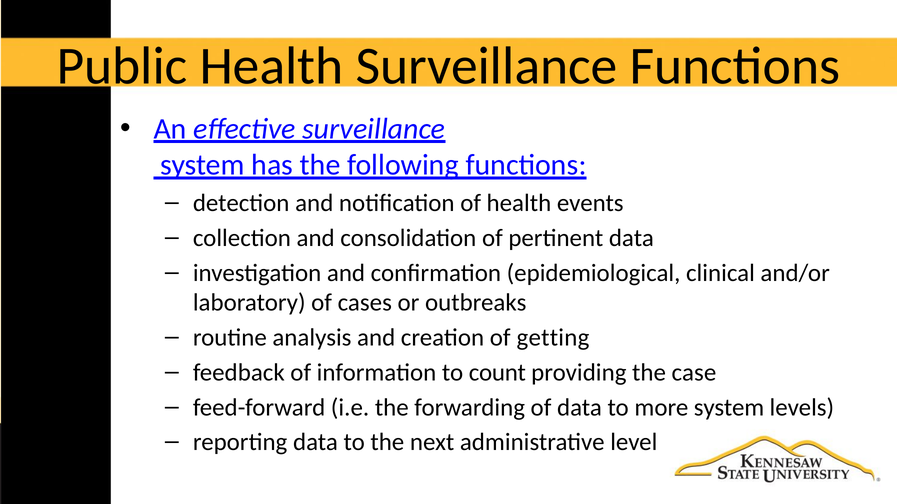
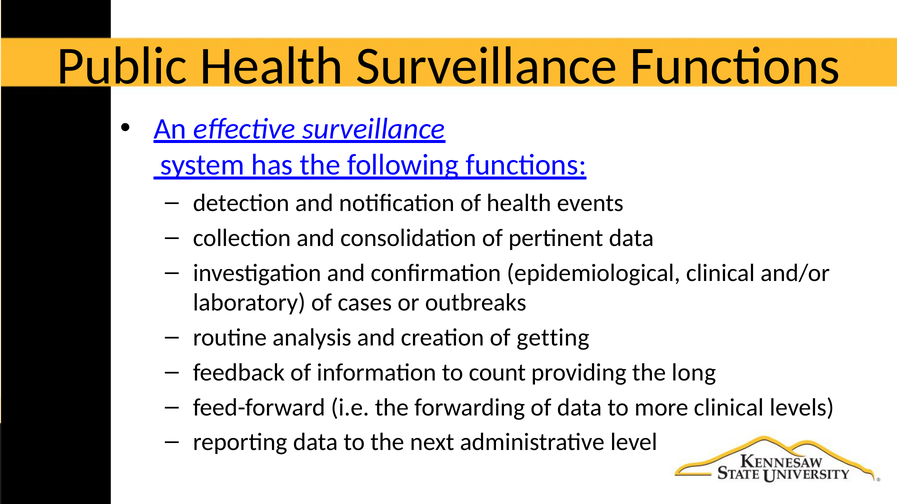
case: case -> long (694, 373)
more system: system -> clinical (729, 408)
